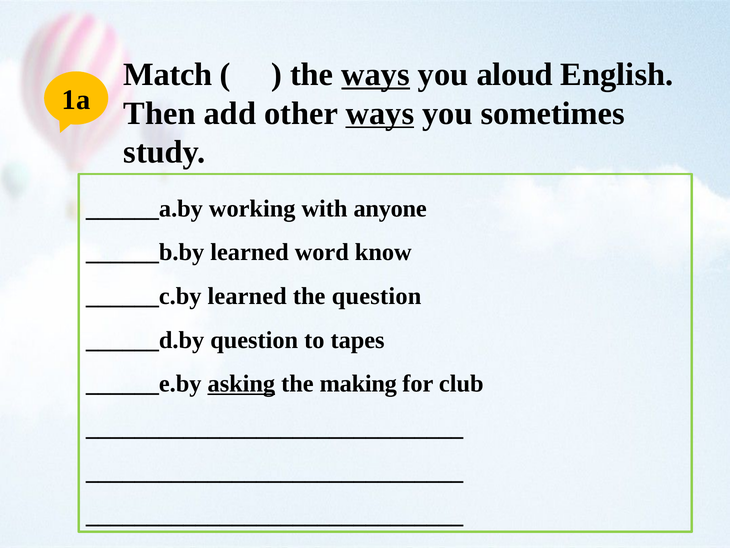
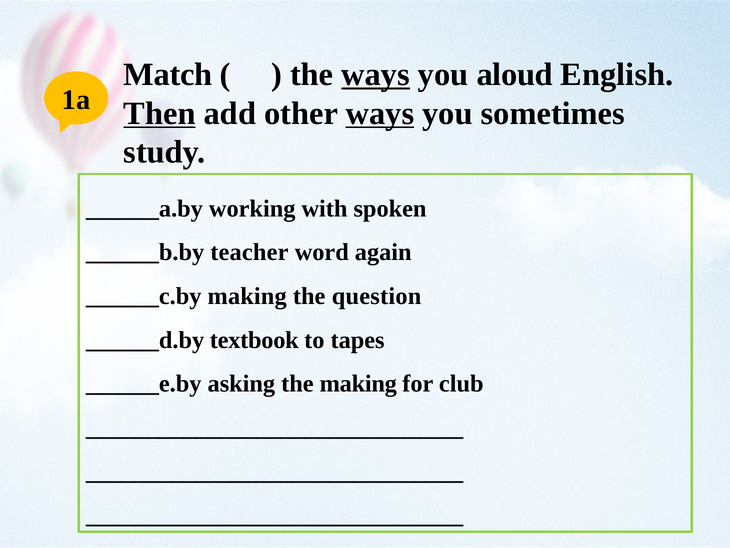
Then underline: none -> present (160, 113)
anyone: anyone -> spoken (390, 208)
______b.by learned: learned -> teacher (249, 252)
know: know -> again (383, 252)
______c.by learned: learned -> making (247, 296)
______d.by question: question -> textbook (254, 340)
asking underline: present -> none (241, 383)
